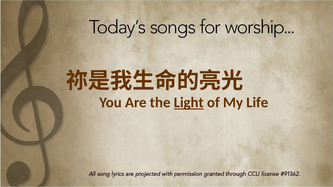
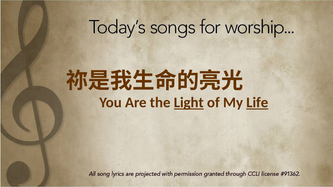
Life underline: none -> present (257, 103)
